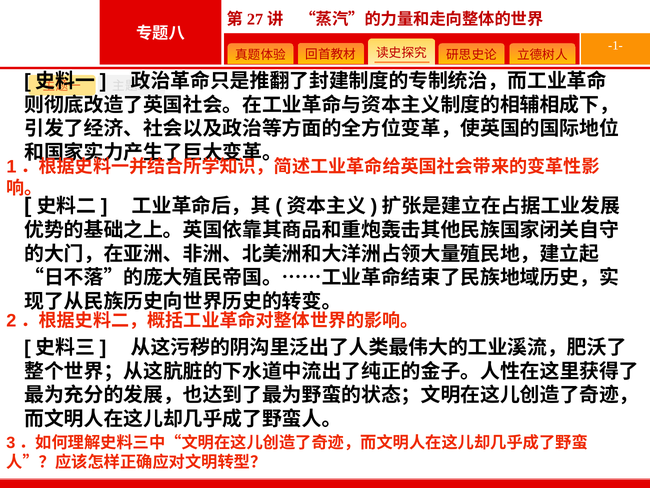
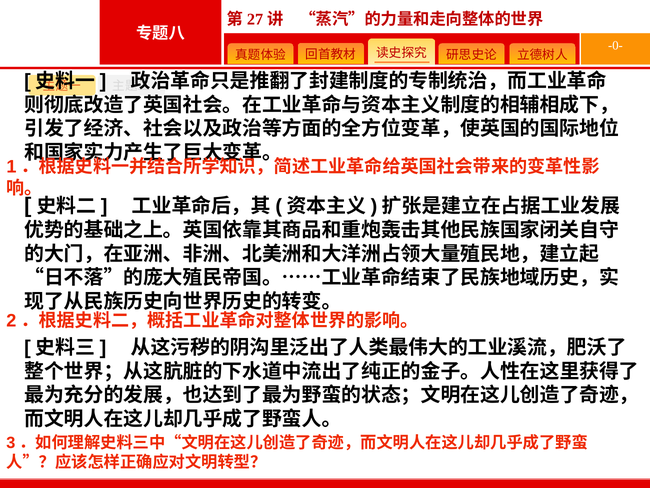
-1-: -1- -> -0- (615, 46)
